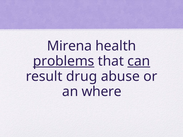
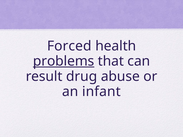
Mirena: Mirena -> Forced (69, 46)
can underline: present -> none (139, 61)
where: where -> infant (101, 92)
